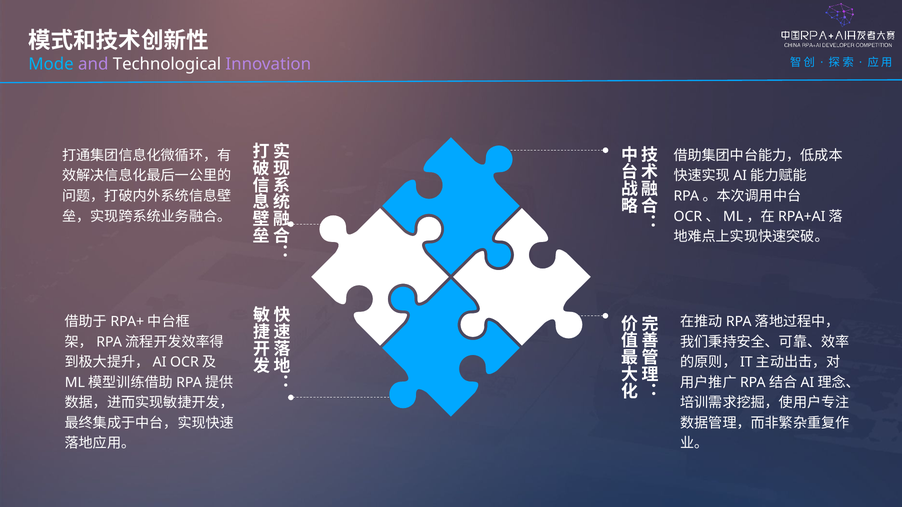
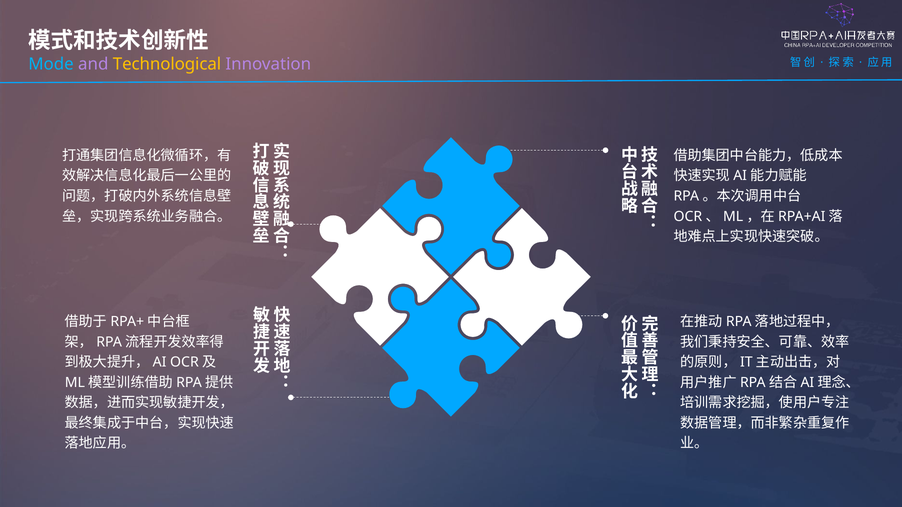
Technological colour: white -> yellow (167, 64)
